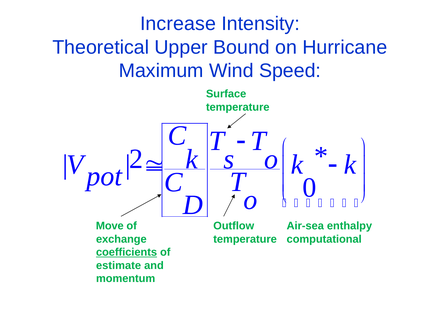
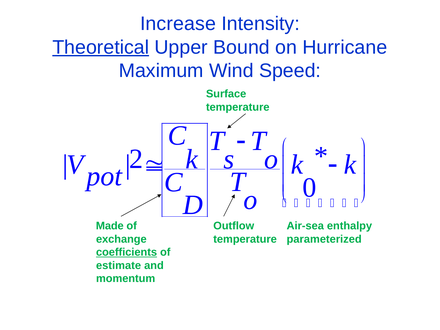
Theoretical underline: none -> present (101, 47)
Move: Move -> Made (110, 226)
computational: computational -> parameterized (324, 239)
